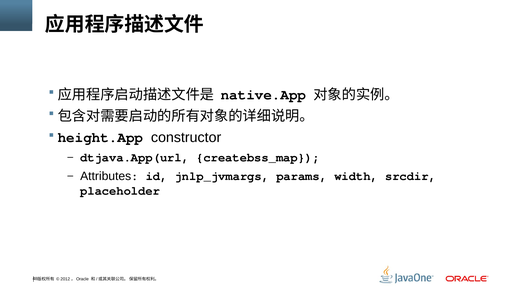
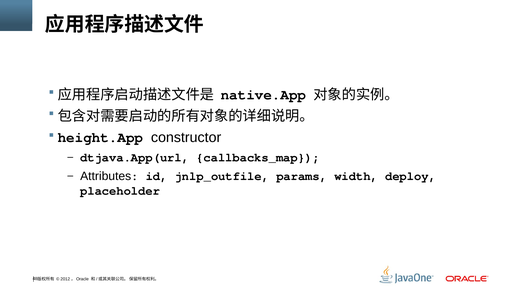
createbss_map: createbss_map -> callbacks_map (258, 157)
jnlp_jvmargs: jnlp_jvmargs -> jnlp_outfile (222, 176)
srcdir: srcdir -> deploy (411, 176)
